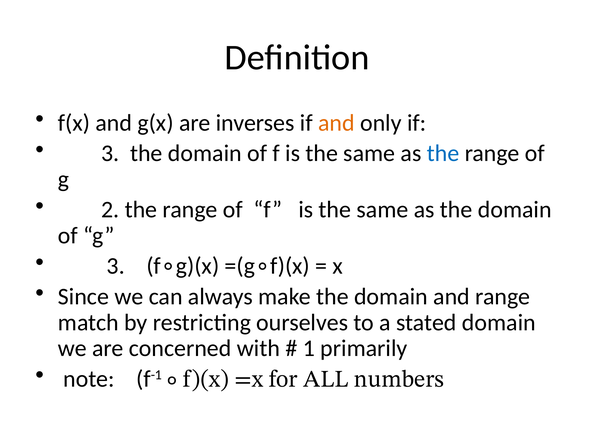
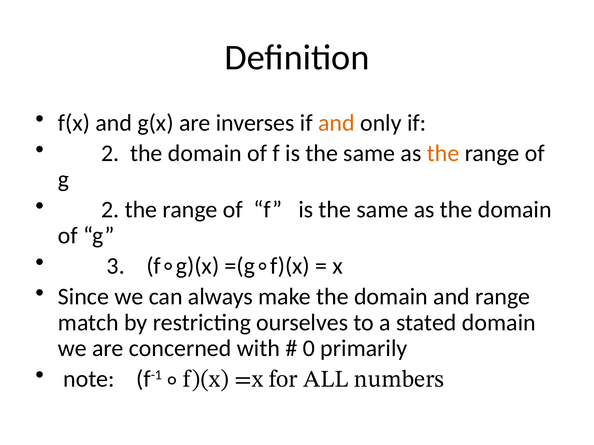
3: 3 -> 2 (110, 154)
the colour: blue -> orange (443, 154)
1: 1 -> 0 (309, 349)
